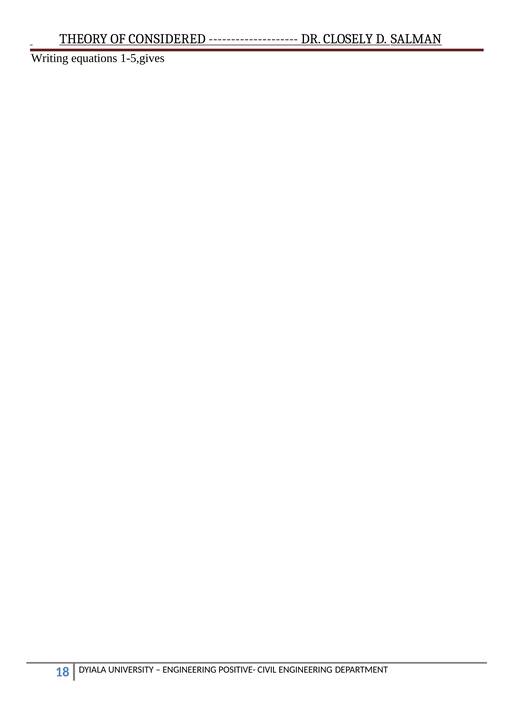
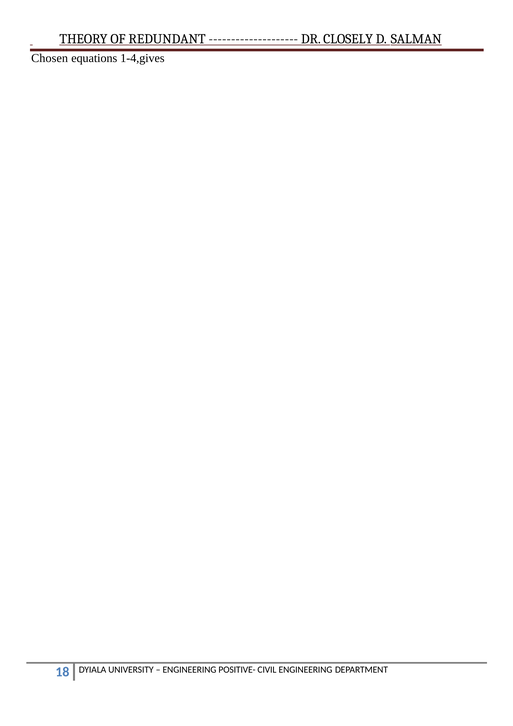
CONSIDERED: CONSIDERED -> REDUNDANT (167, 39)
Writing: Writing -> Chosen (50, 58)
1-5,gives: 1-5,gives -> 1-4,gives (142, 58)
